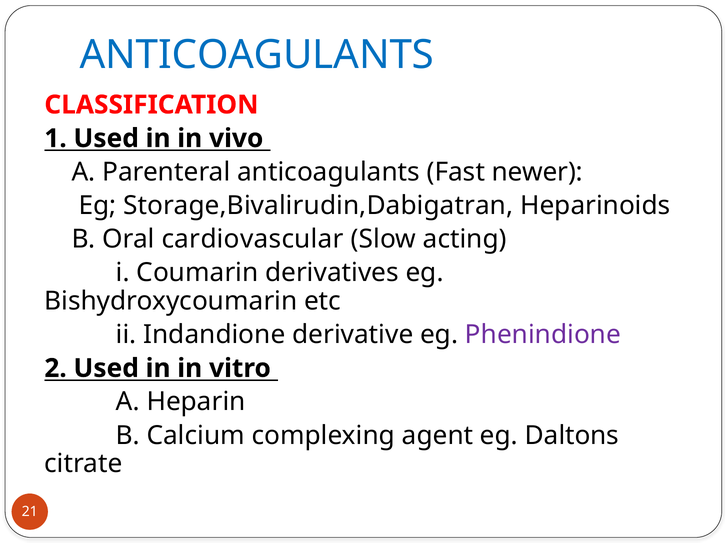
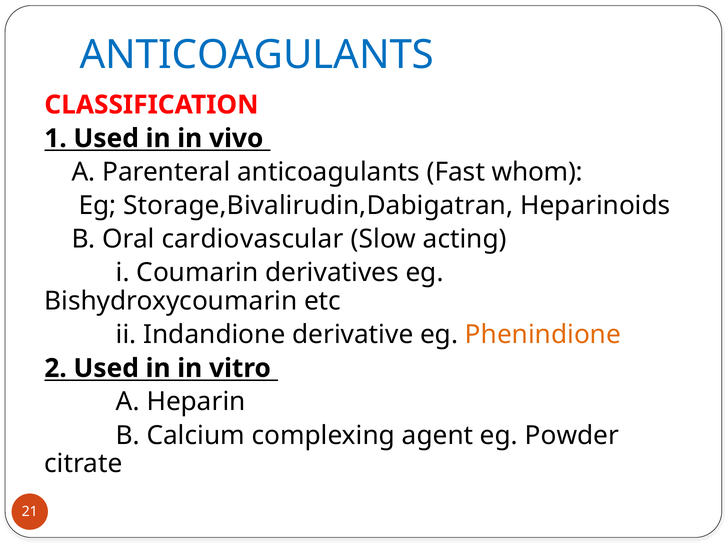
newer: newer -> whom (537, 172)
Phenindione colour: purple -> orange (543, 335)
Daltons: Daltons -> Powder (572, 436)
